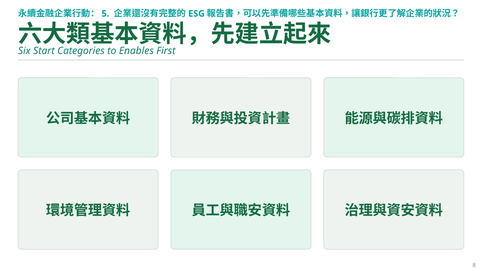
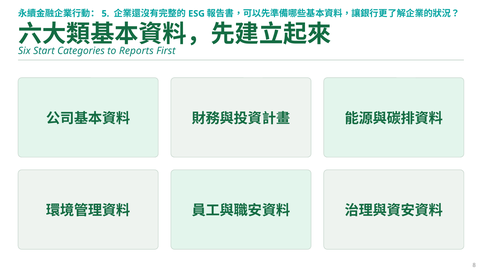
Enables: Enables -> Reports (136, 51)
